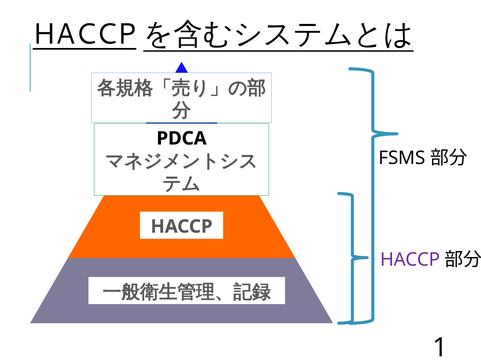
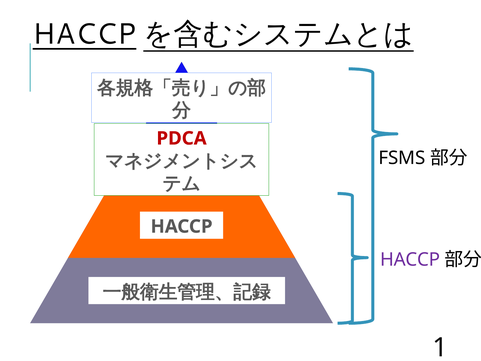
PDCA colour: black -> red (182, 138)
